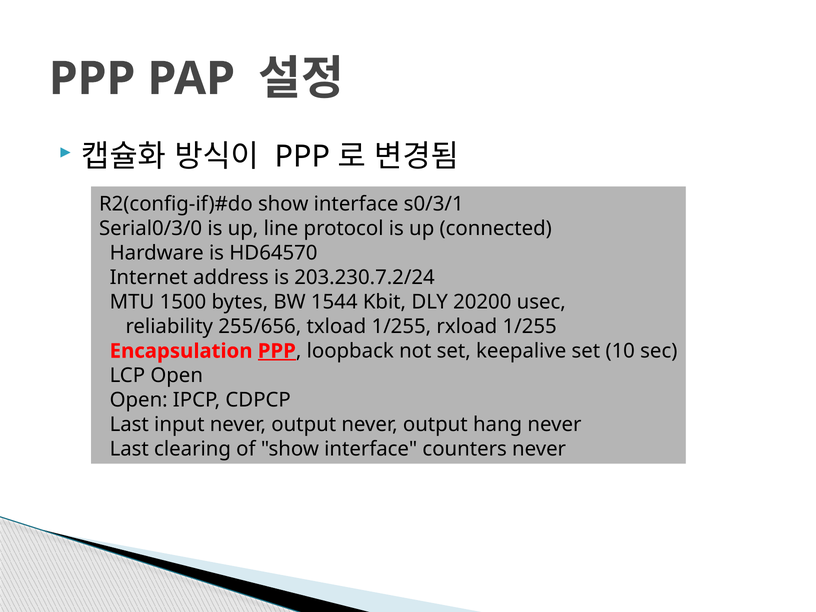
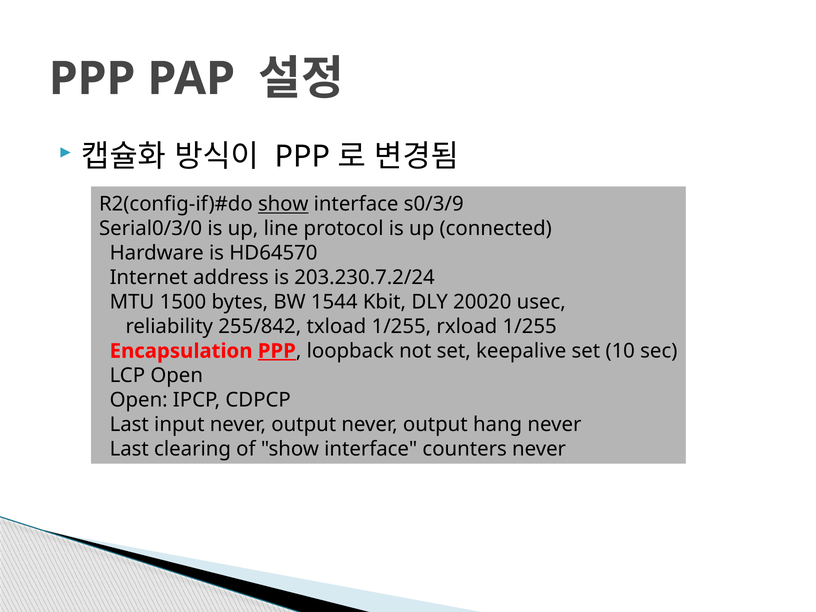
show underline: none -> present (283, 204)
s0/3/1: s0/3/1 -> s0/3/9 (434, 204)
20200: 20200 -> 20020 (482, 302)
255/656: 255/656 -> 255/842 (260, 327)
